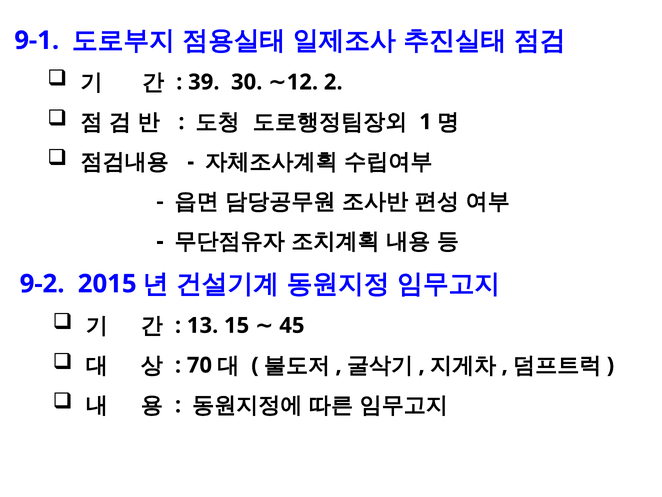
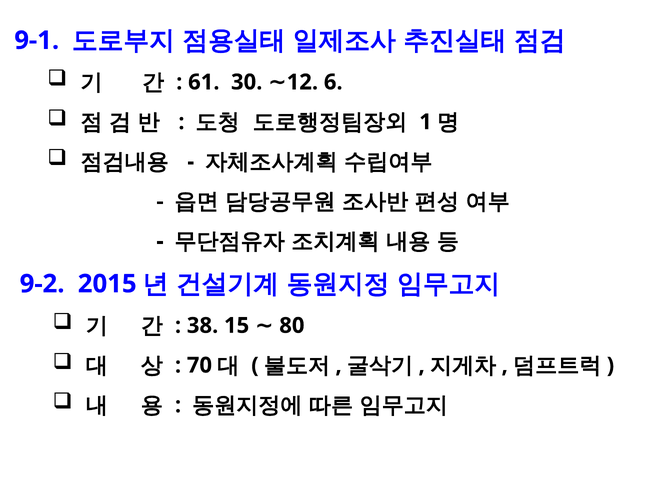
39: 39 -> 61 (204, 82)
2: 2 -> 6 (333, 82)
13: 13 -> 38 (203, 325)
45: 45 -> 80 (292, 325)
